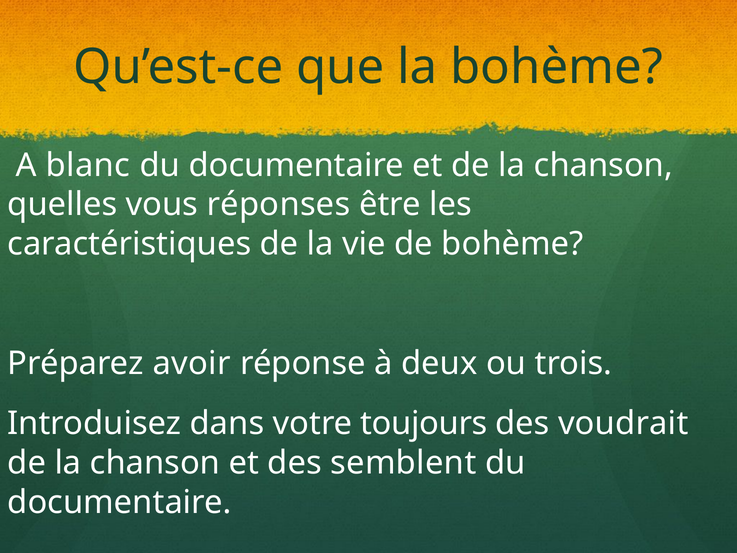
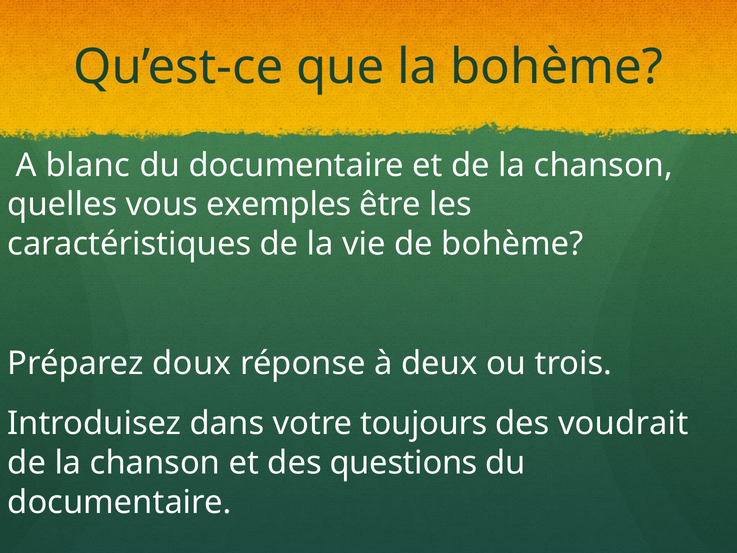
réponses: réponses -> exemples (279, 204)
avoir: avoir -> doux (192, 363)
semblent: semblent -> questions (404, 463)
